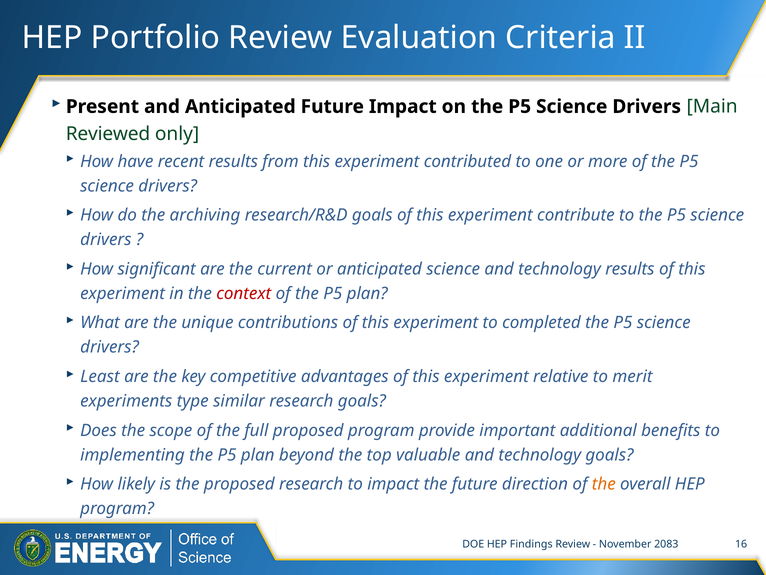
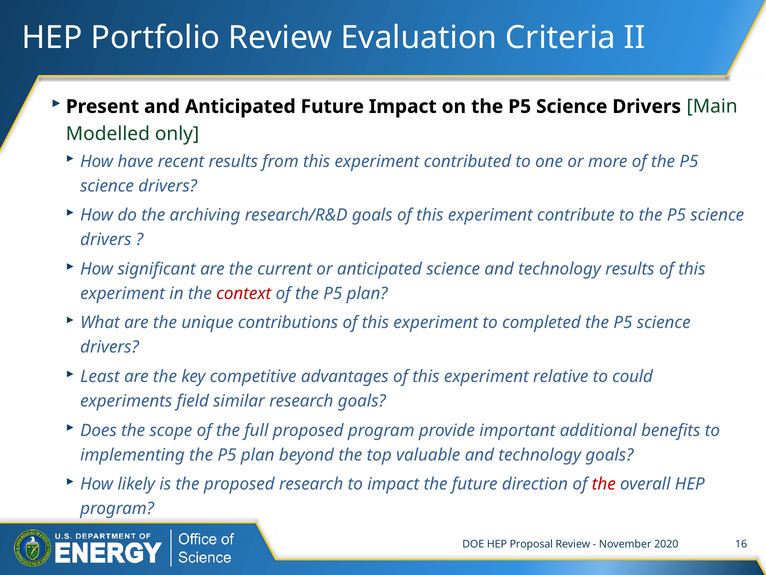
Reviewed: Reviewed -> Modelled (108, 134)
merit: merit -> could (633, 376)
type: type -> field (193, 401)
the colour: orange -> red (604, 484)
Findings: Findings -> Proposal (531, 544)
2083: 2083 -> 2020 (666, 544)
